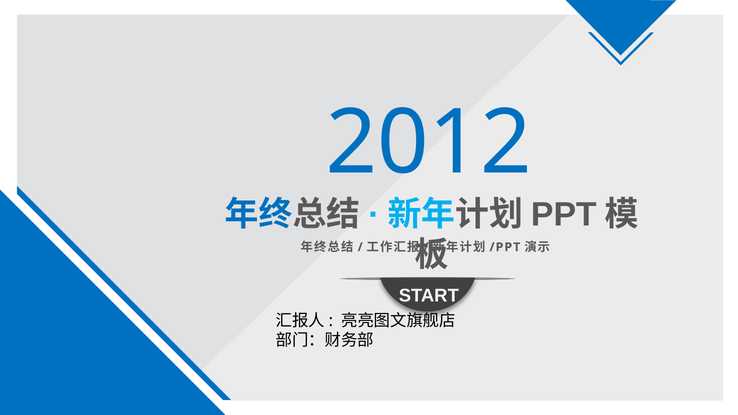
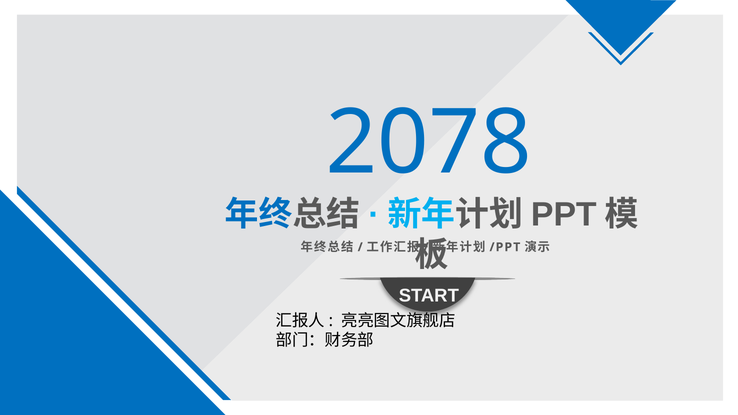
2012: 2012 -> 2078 (429, 143)
